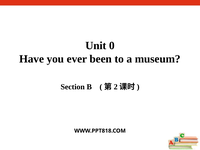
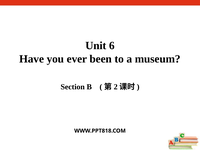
0: 0 -> 6 (112, 46)
